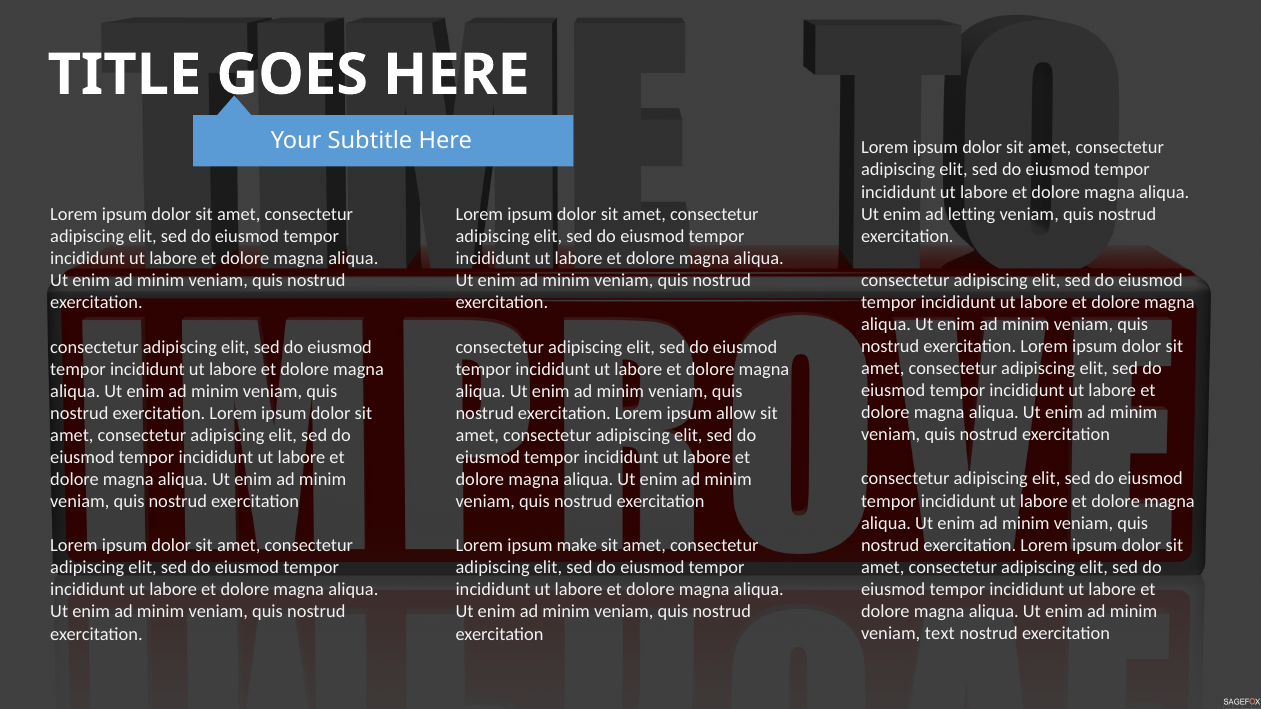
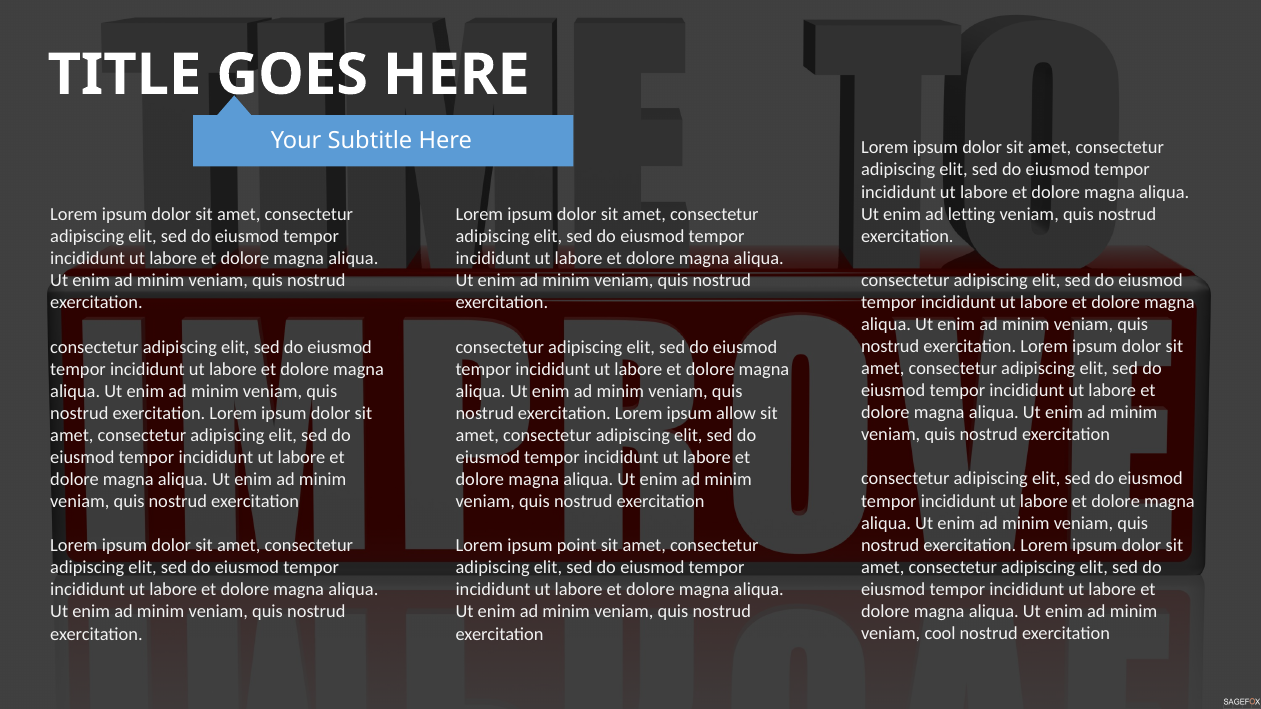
make: make -> point (577, 546)
text: text -> cool (940, 634)
